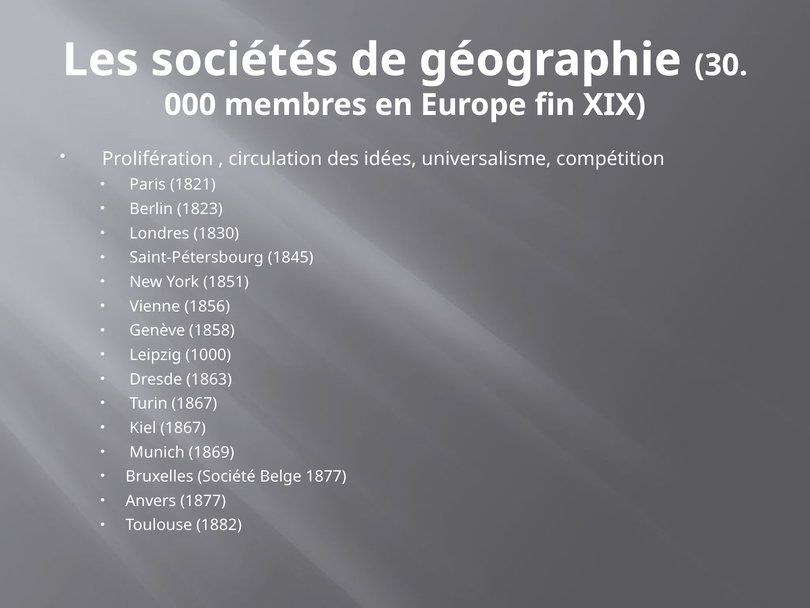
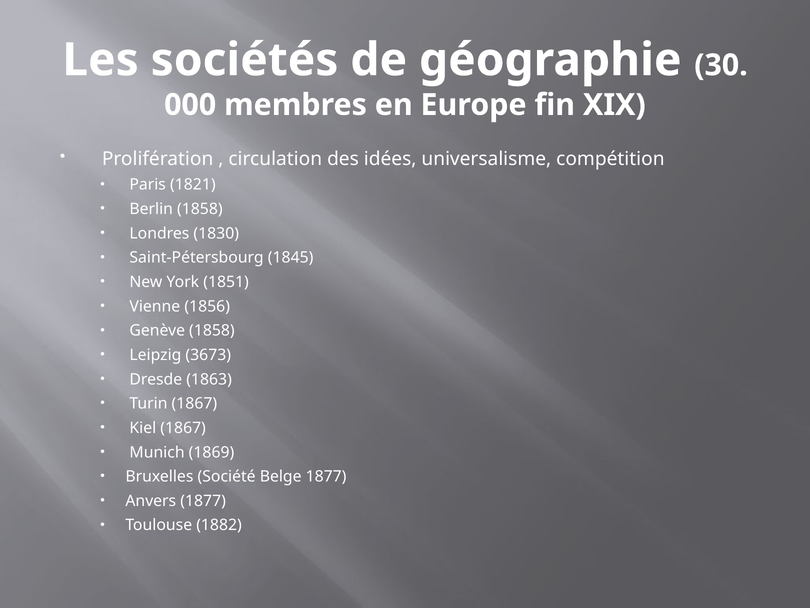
Berlin 1823: 1823 -> 1858 (200, 209)
1000: 1000 -> 3673 (208, 355)
